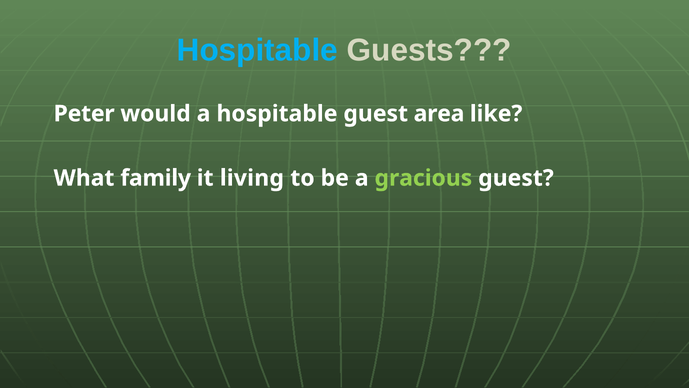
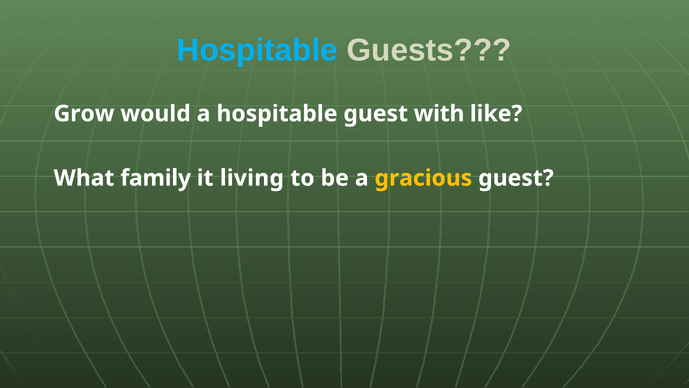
Peter: Peter -> Grow (84, 114)
area: area -> with (439, 114)
gracious colour: light green -> yellow (423, 178)
